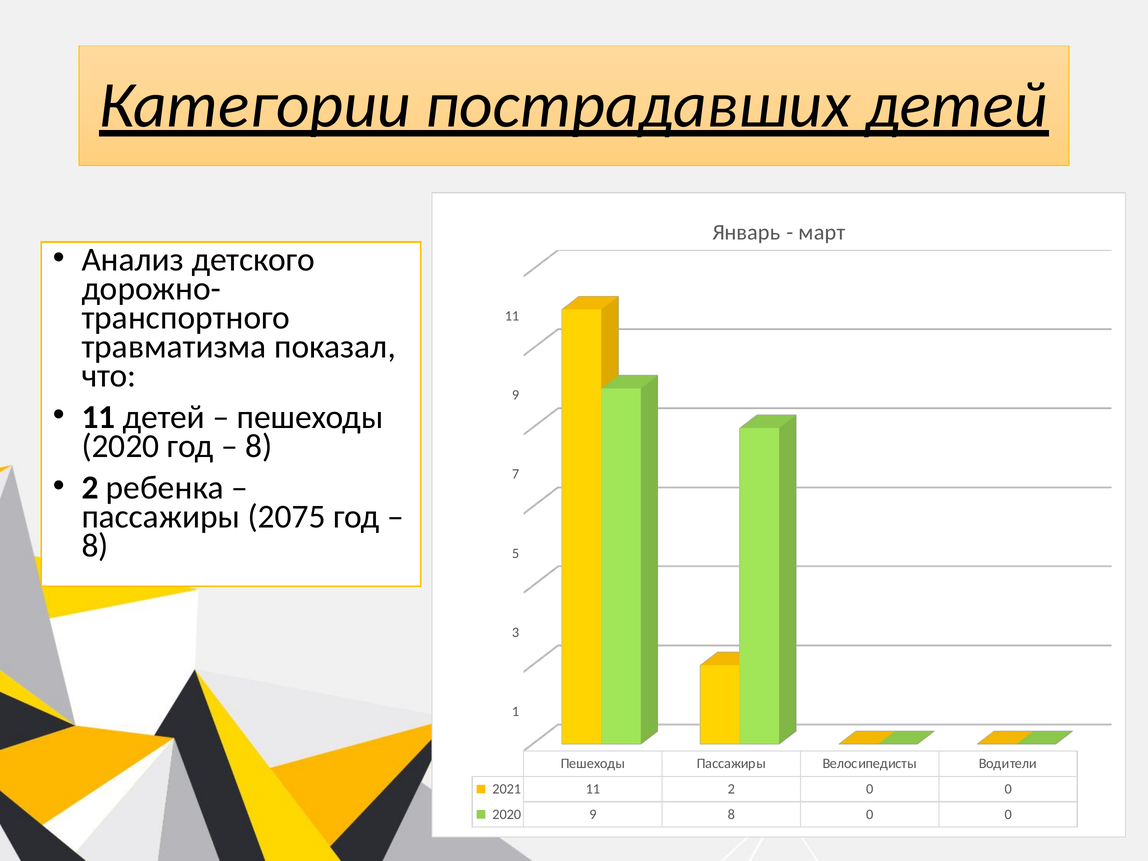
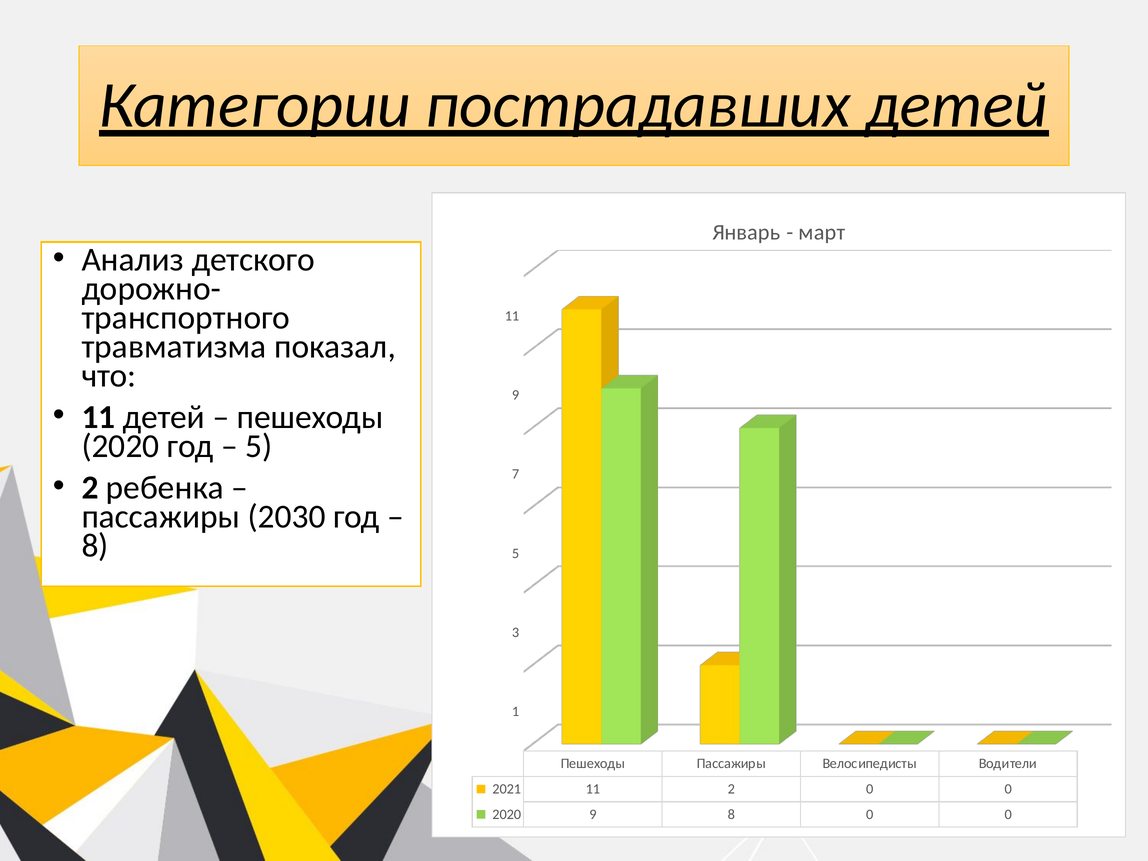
8: 8 -> 5 (259, 446)
2075: 2075 -> 2030 (287, 517)
